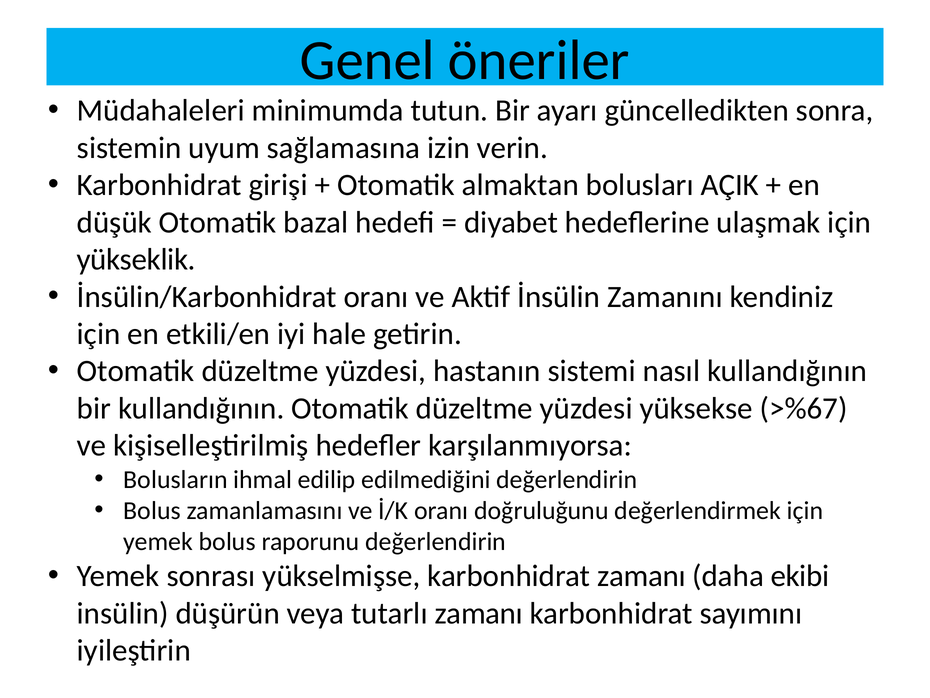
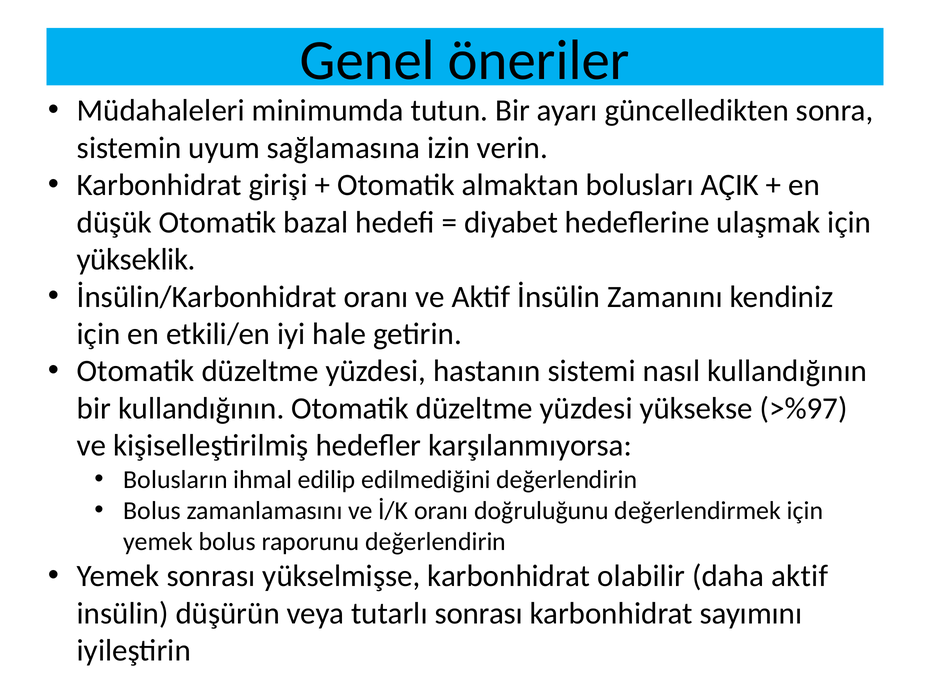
>%67: >%67 -> >%97 (804, 408)
karbonhidrat zamanı: zamanı -> olabilir (641, 576)
daha ekibi: ekibi -> aktif (800, 576)
tutarlı zamanı: zamanı -> sonrası (479, 613)
